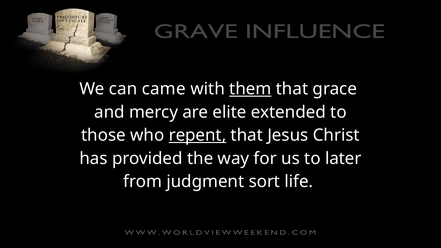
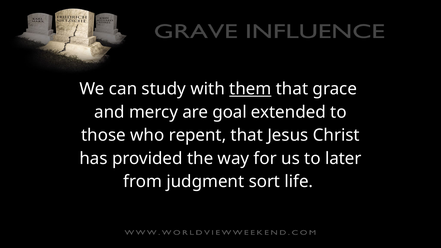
came: came -> study (164, 89)
elite: elite -> goal (230, 112)
repent underline: present -> none (198, 135)
